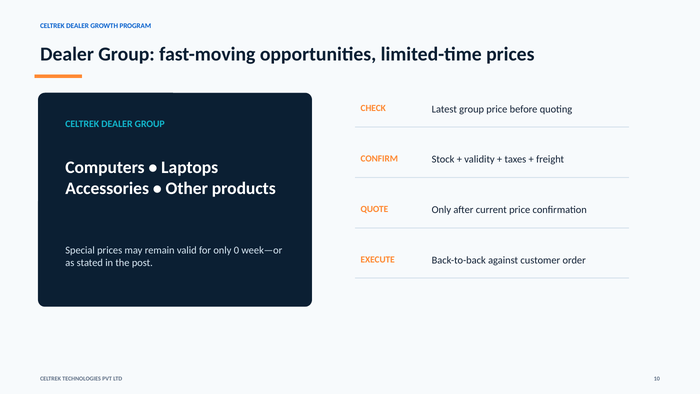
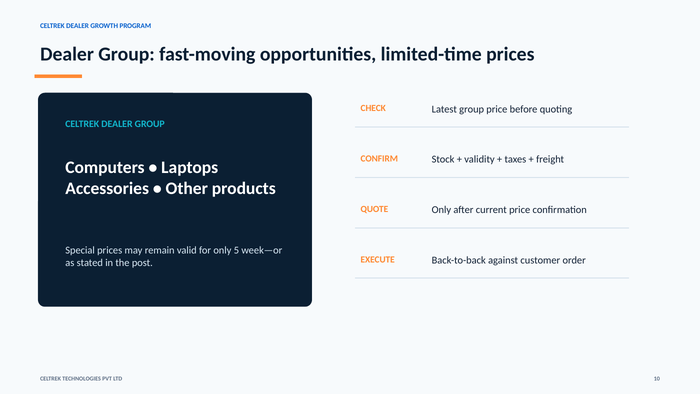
0: 0 -> 5 (236, 250)
